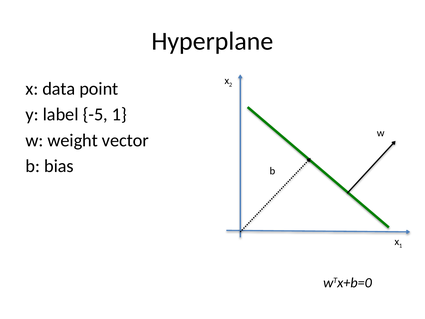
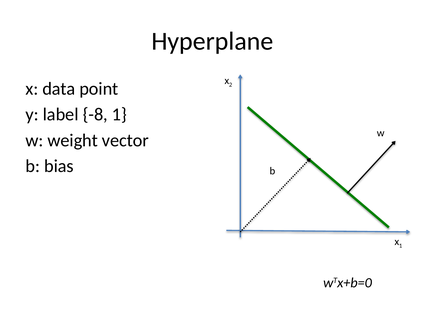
-5: -5 -> -8 (95, 115)
